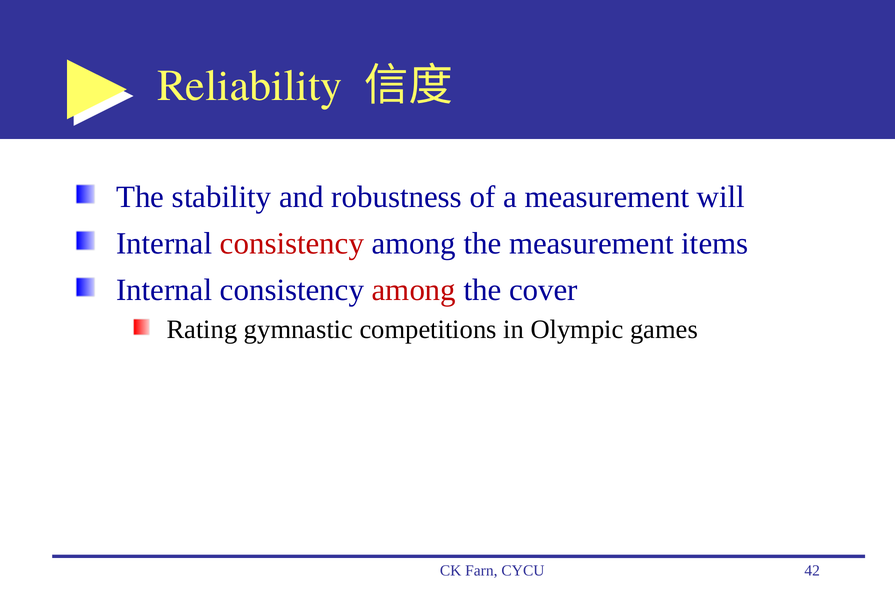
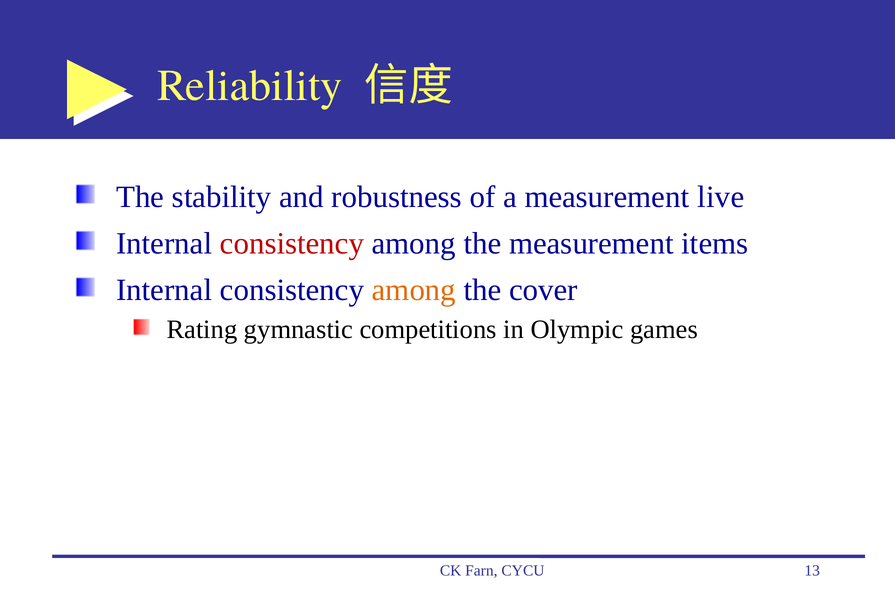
will: will -> live (721, 197)
among colour: red -> orange (414, 290)
42: 42 -> 13 (812, 571)
